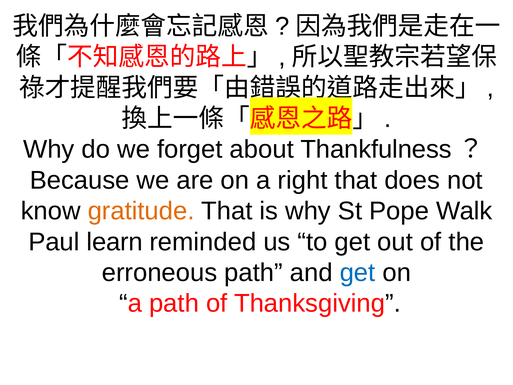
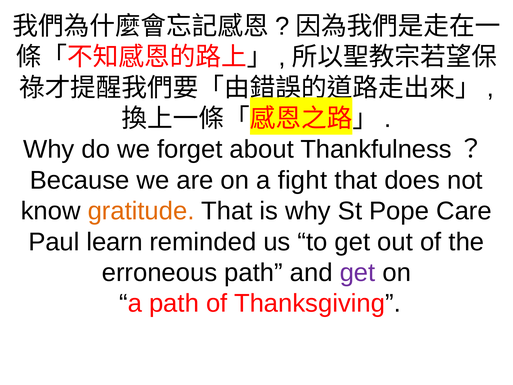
right: right -> fight (302, 180)
Walk: Walk -> Care (464, 211)
get colour: blue -> purple (357, 273)
